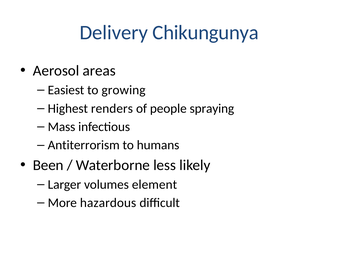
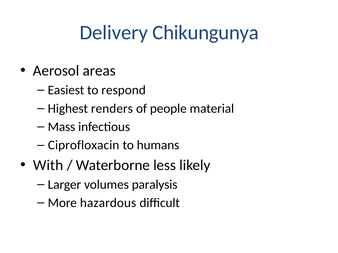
growing: growing -> respond (124, 90)
spraying: spraying -> material (212, 109)
Antiterrorism: Antiterrorism -> Ciprofloxacin (84, 145)
Been: Been -> With (48, 165)
element: element -> paralysis (155, 185)
